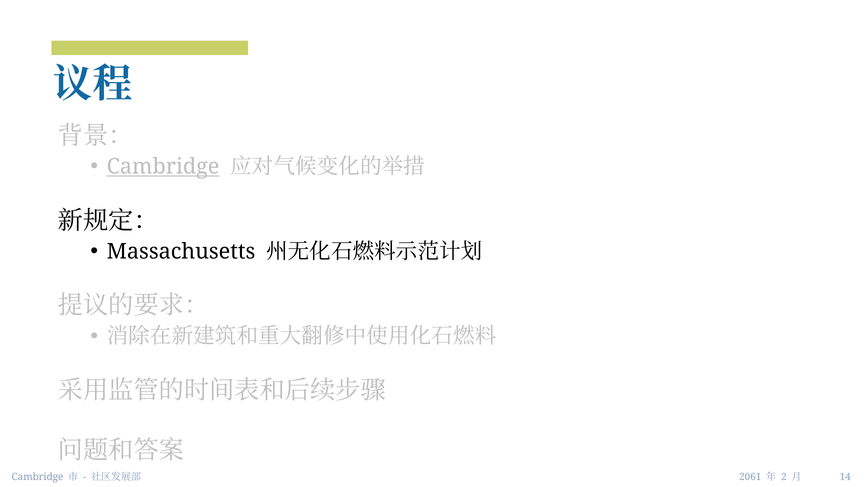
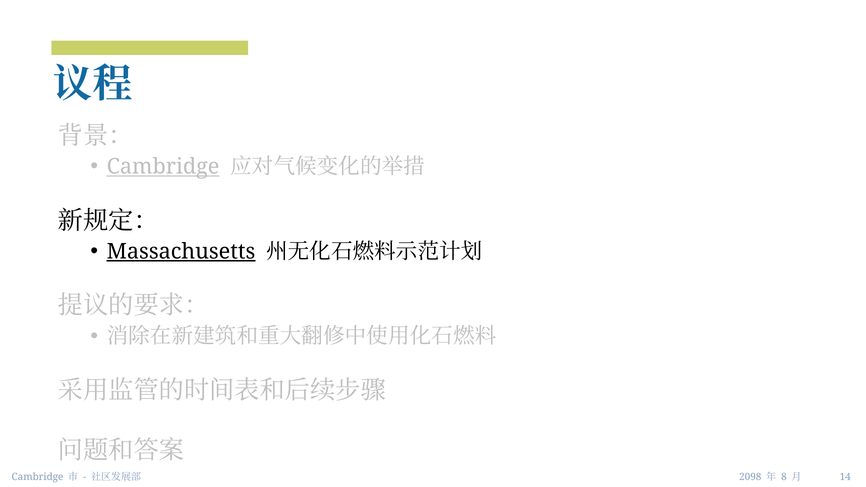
Massachusetts underline: none -> present (181, 252)
2061: 2061 -> 2098 (750, 477)
2: 2 -> 8 (784, 477)
